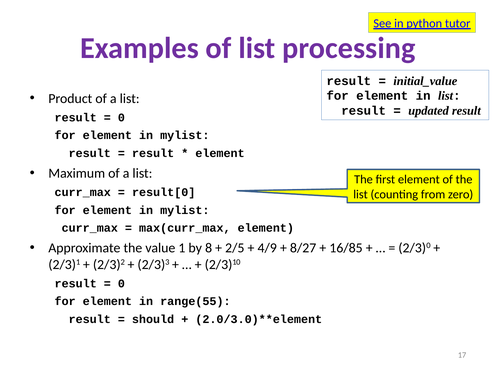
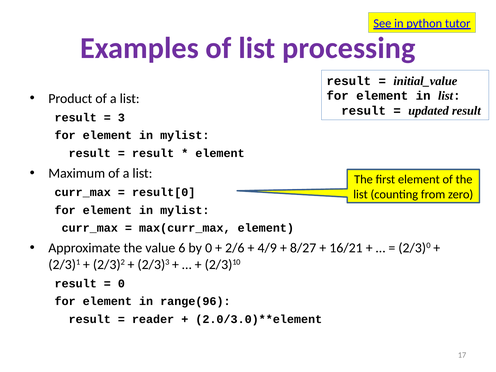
0: 0 -> 3 (121, 118)
1: 1 -> 6 (182, 248)
by 8: 8 -> 0 (209, 248)
2/5: 2/5 -> 2/6 (235, 248)
16/85: 16/85 -> 16/21 (346, 248)
range(55: range(55 -> range(96 (195, 301)
should: should -> reader (153, 319)
